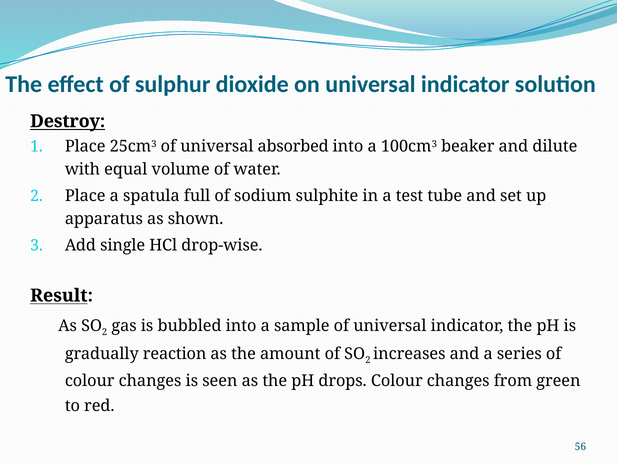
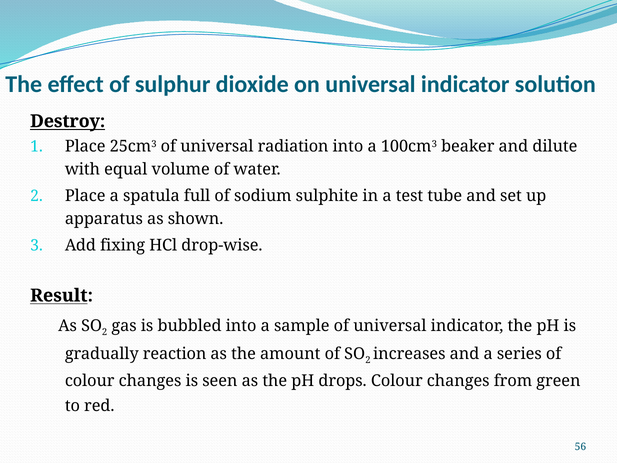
absorbed: absorbed -> radiation (293, 146)
single: single -> fixing (123, 245)
